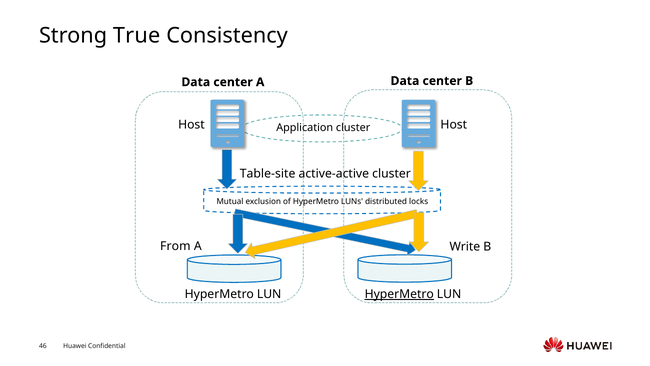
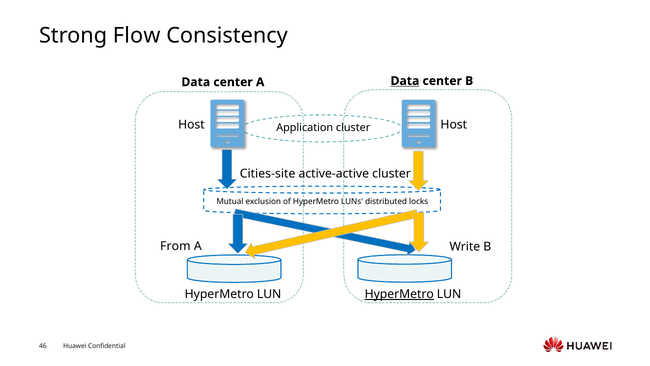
True: True -> Flow (137, 35)
Data underline: none -> present (405, 81)
Table-site: Table-site -> Cities-site (268, 173)
